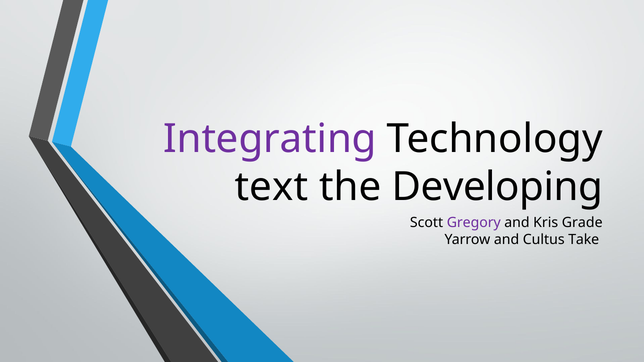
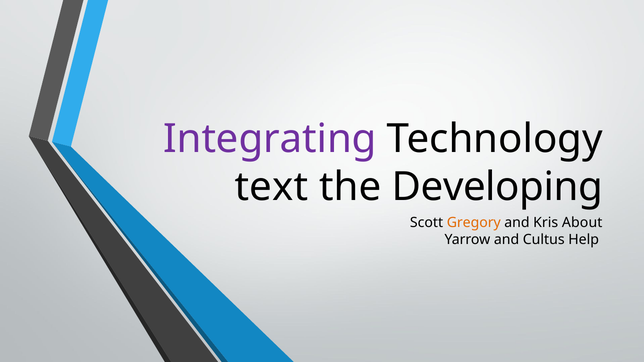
Gregory colour: purple -> orange (474, 223)
Grade: Grade -> About (582, 223)
Take: Take -> Help (584, 240)
